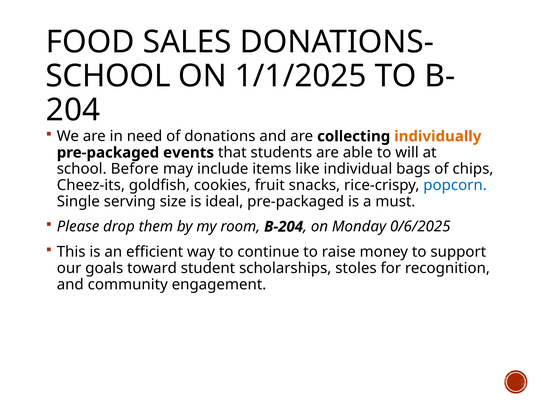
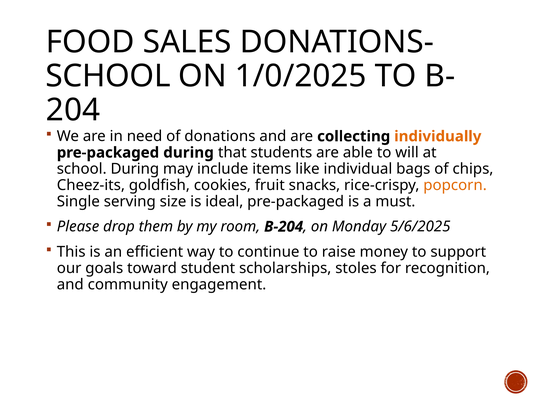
1/1/2025: 1/1/2025 -> 1/0/2025 (301, 76)
pre-packaged events: events -> during (189, 153)
school Before: Before -> During (135, 169)
popcorn colour: blue -> orange (455, 185)
0/6/2025: 0/6/2025 -> 5/6/2025 (420, 227)
